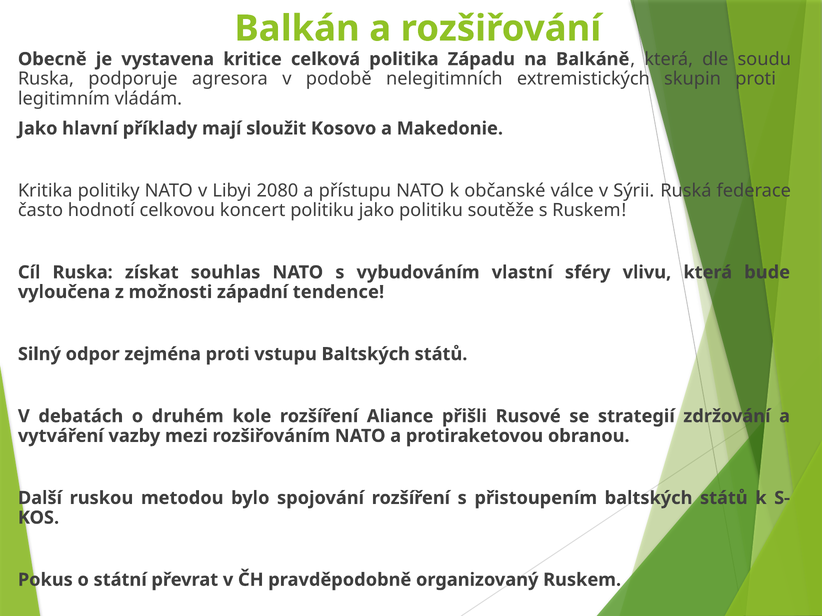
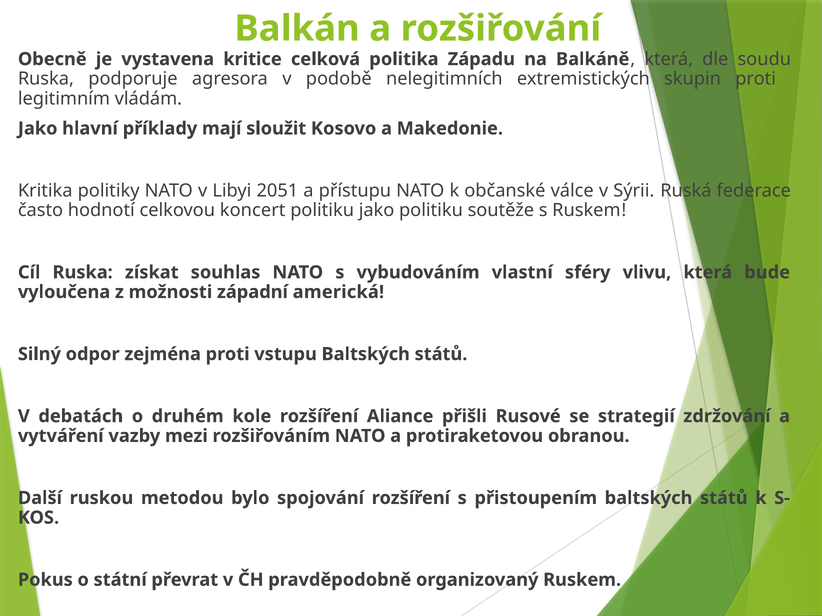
2080: 2080 -> 2051 (277, 191)
tendence: tendence -> americká (338, 292)
